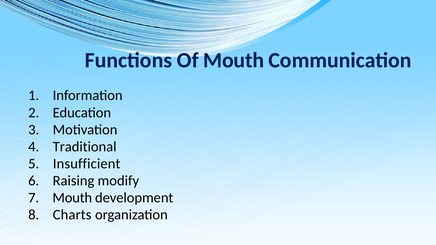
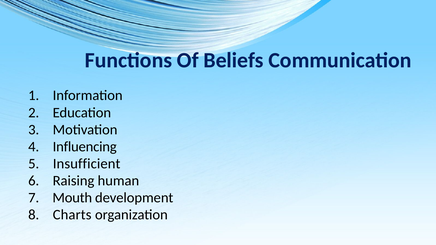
Of Mouth: Mouth -> Beliefs (234, 60)
Traditional: Traditional -> Influencing (85, 147)
modify: modify -> human (118, 181)
